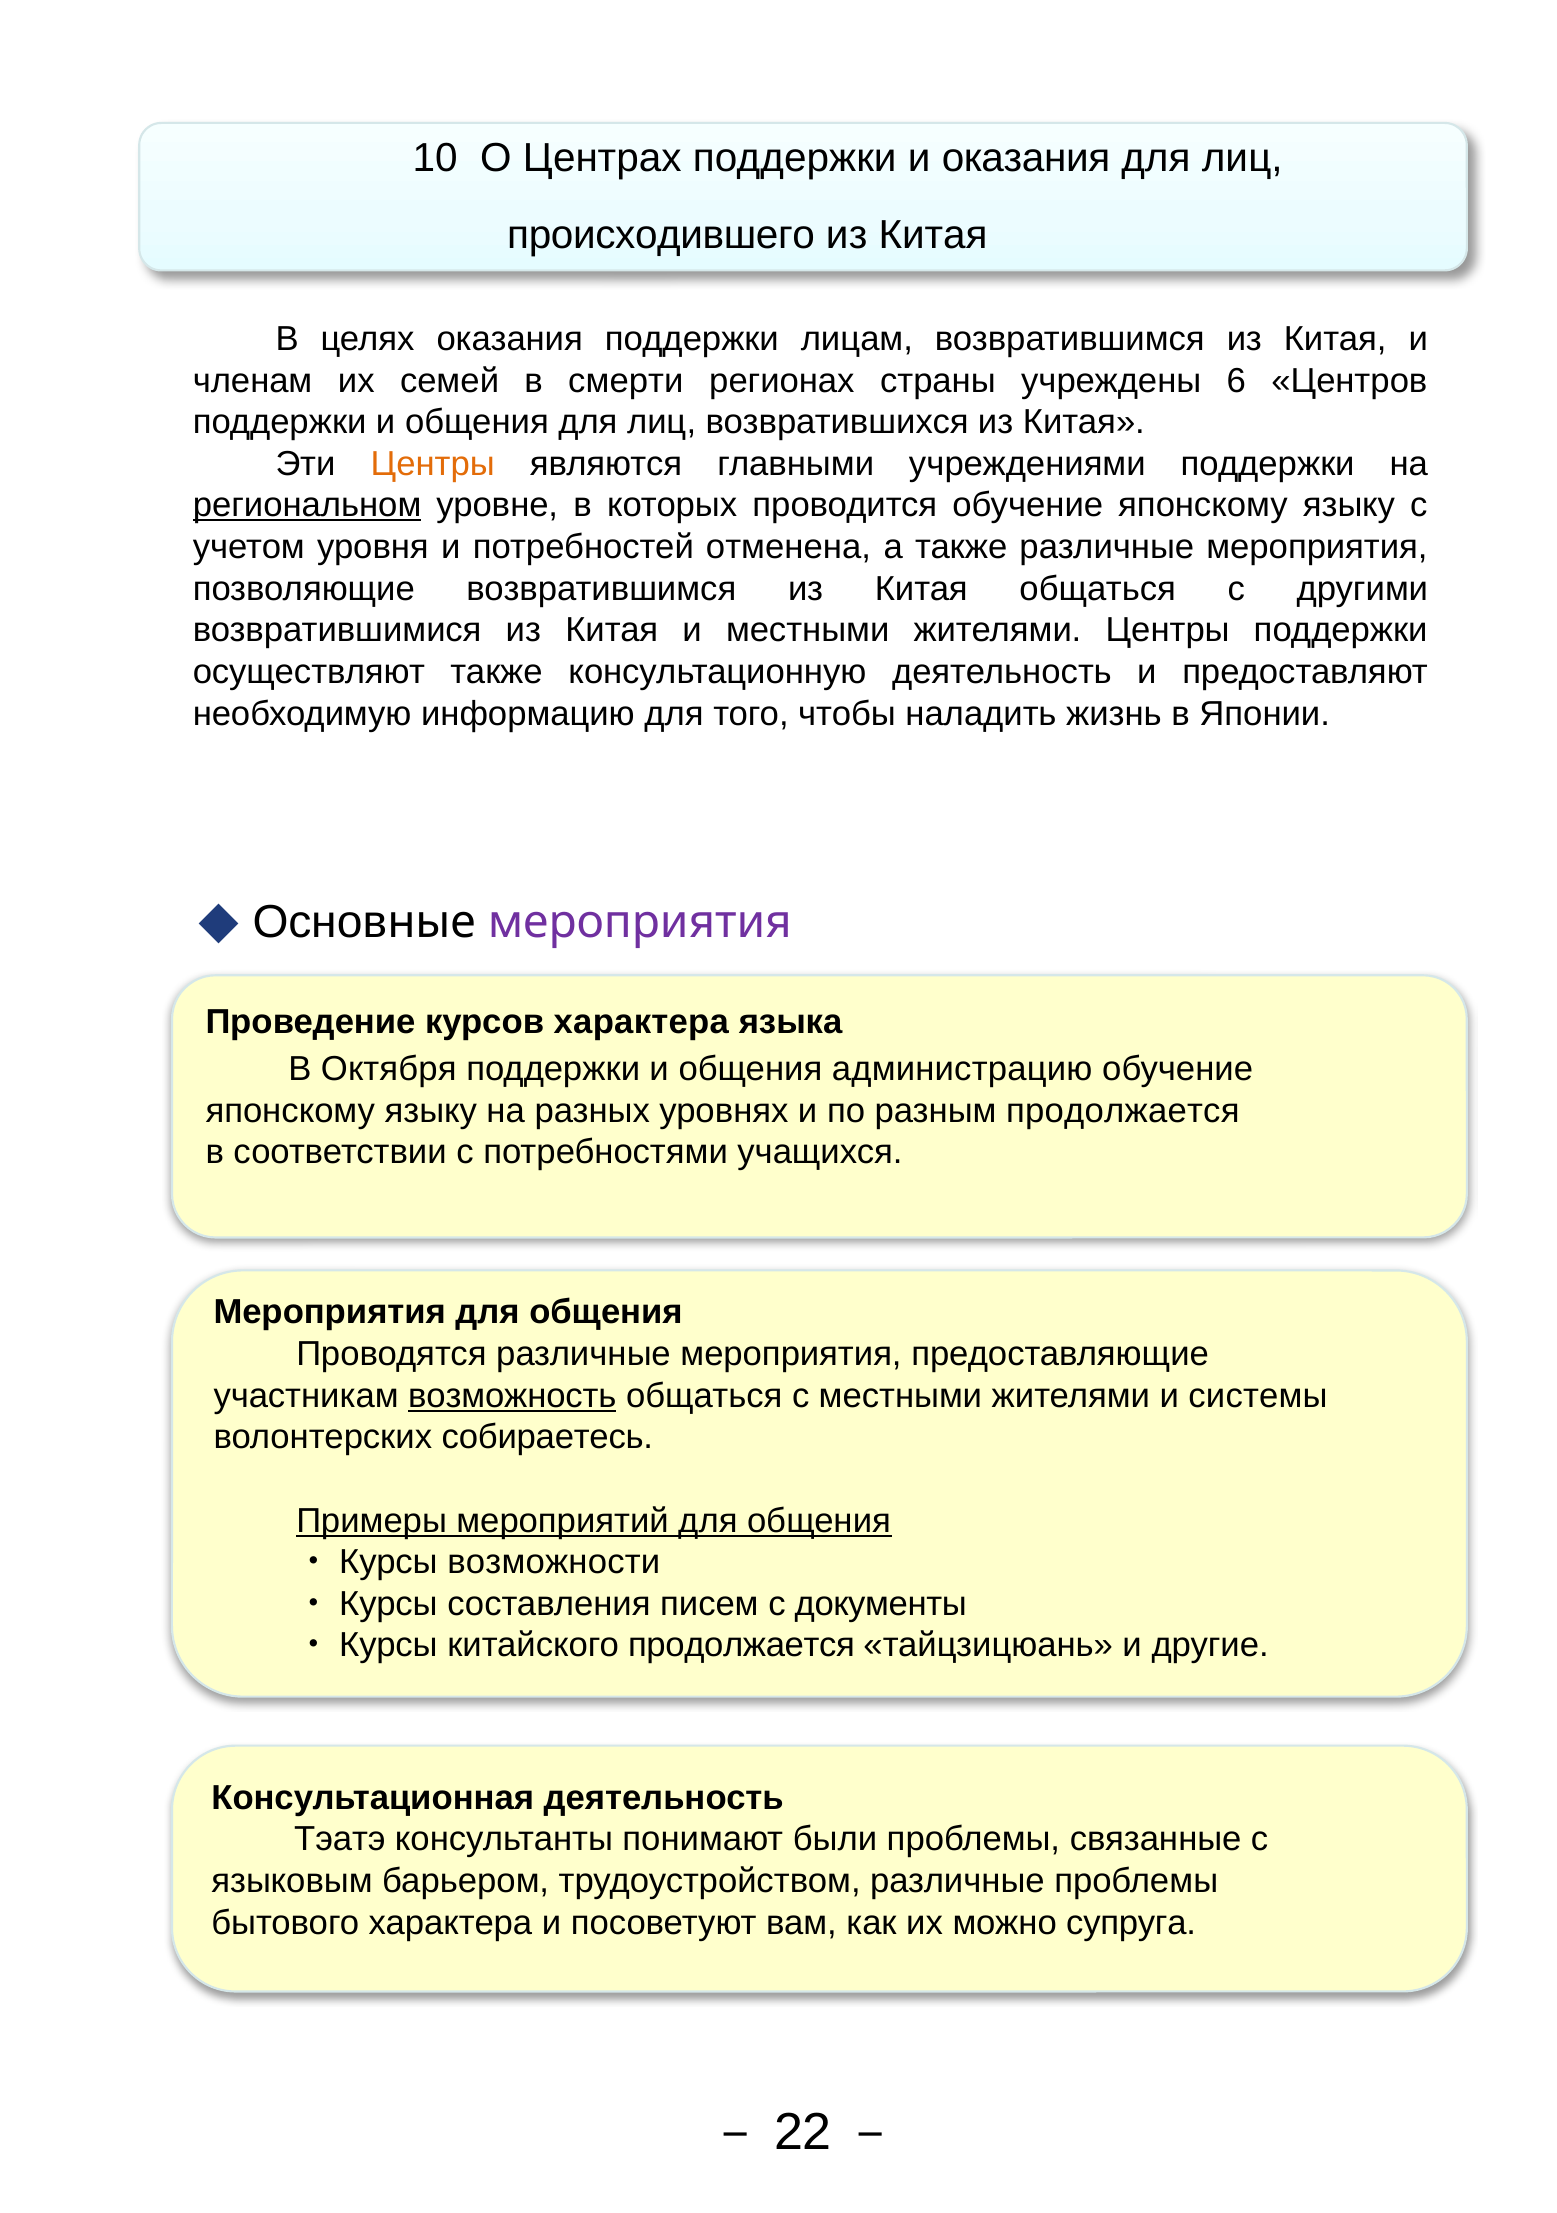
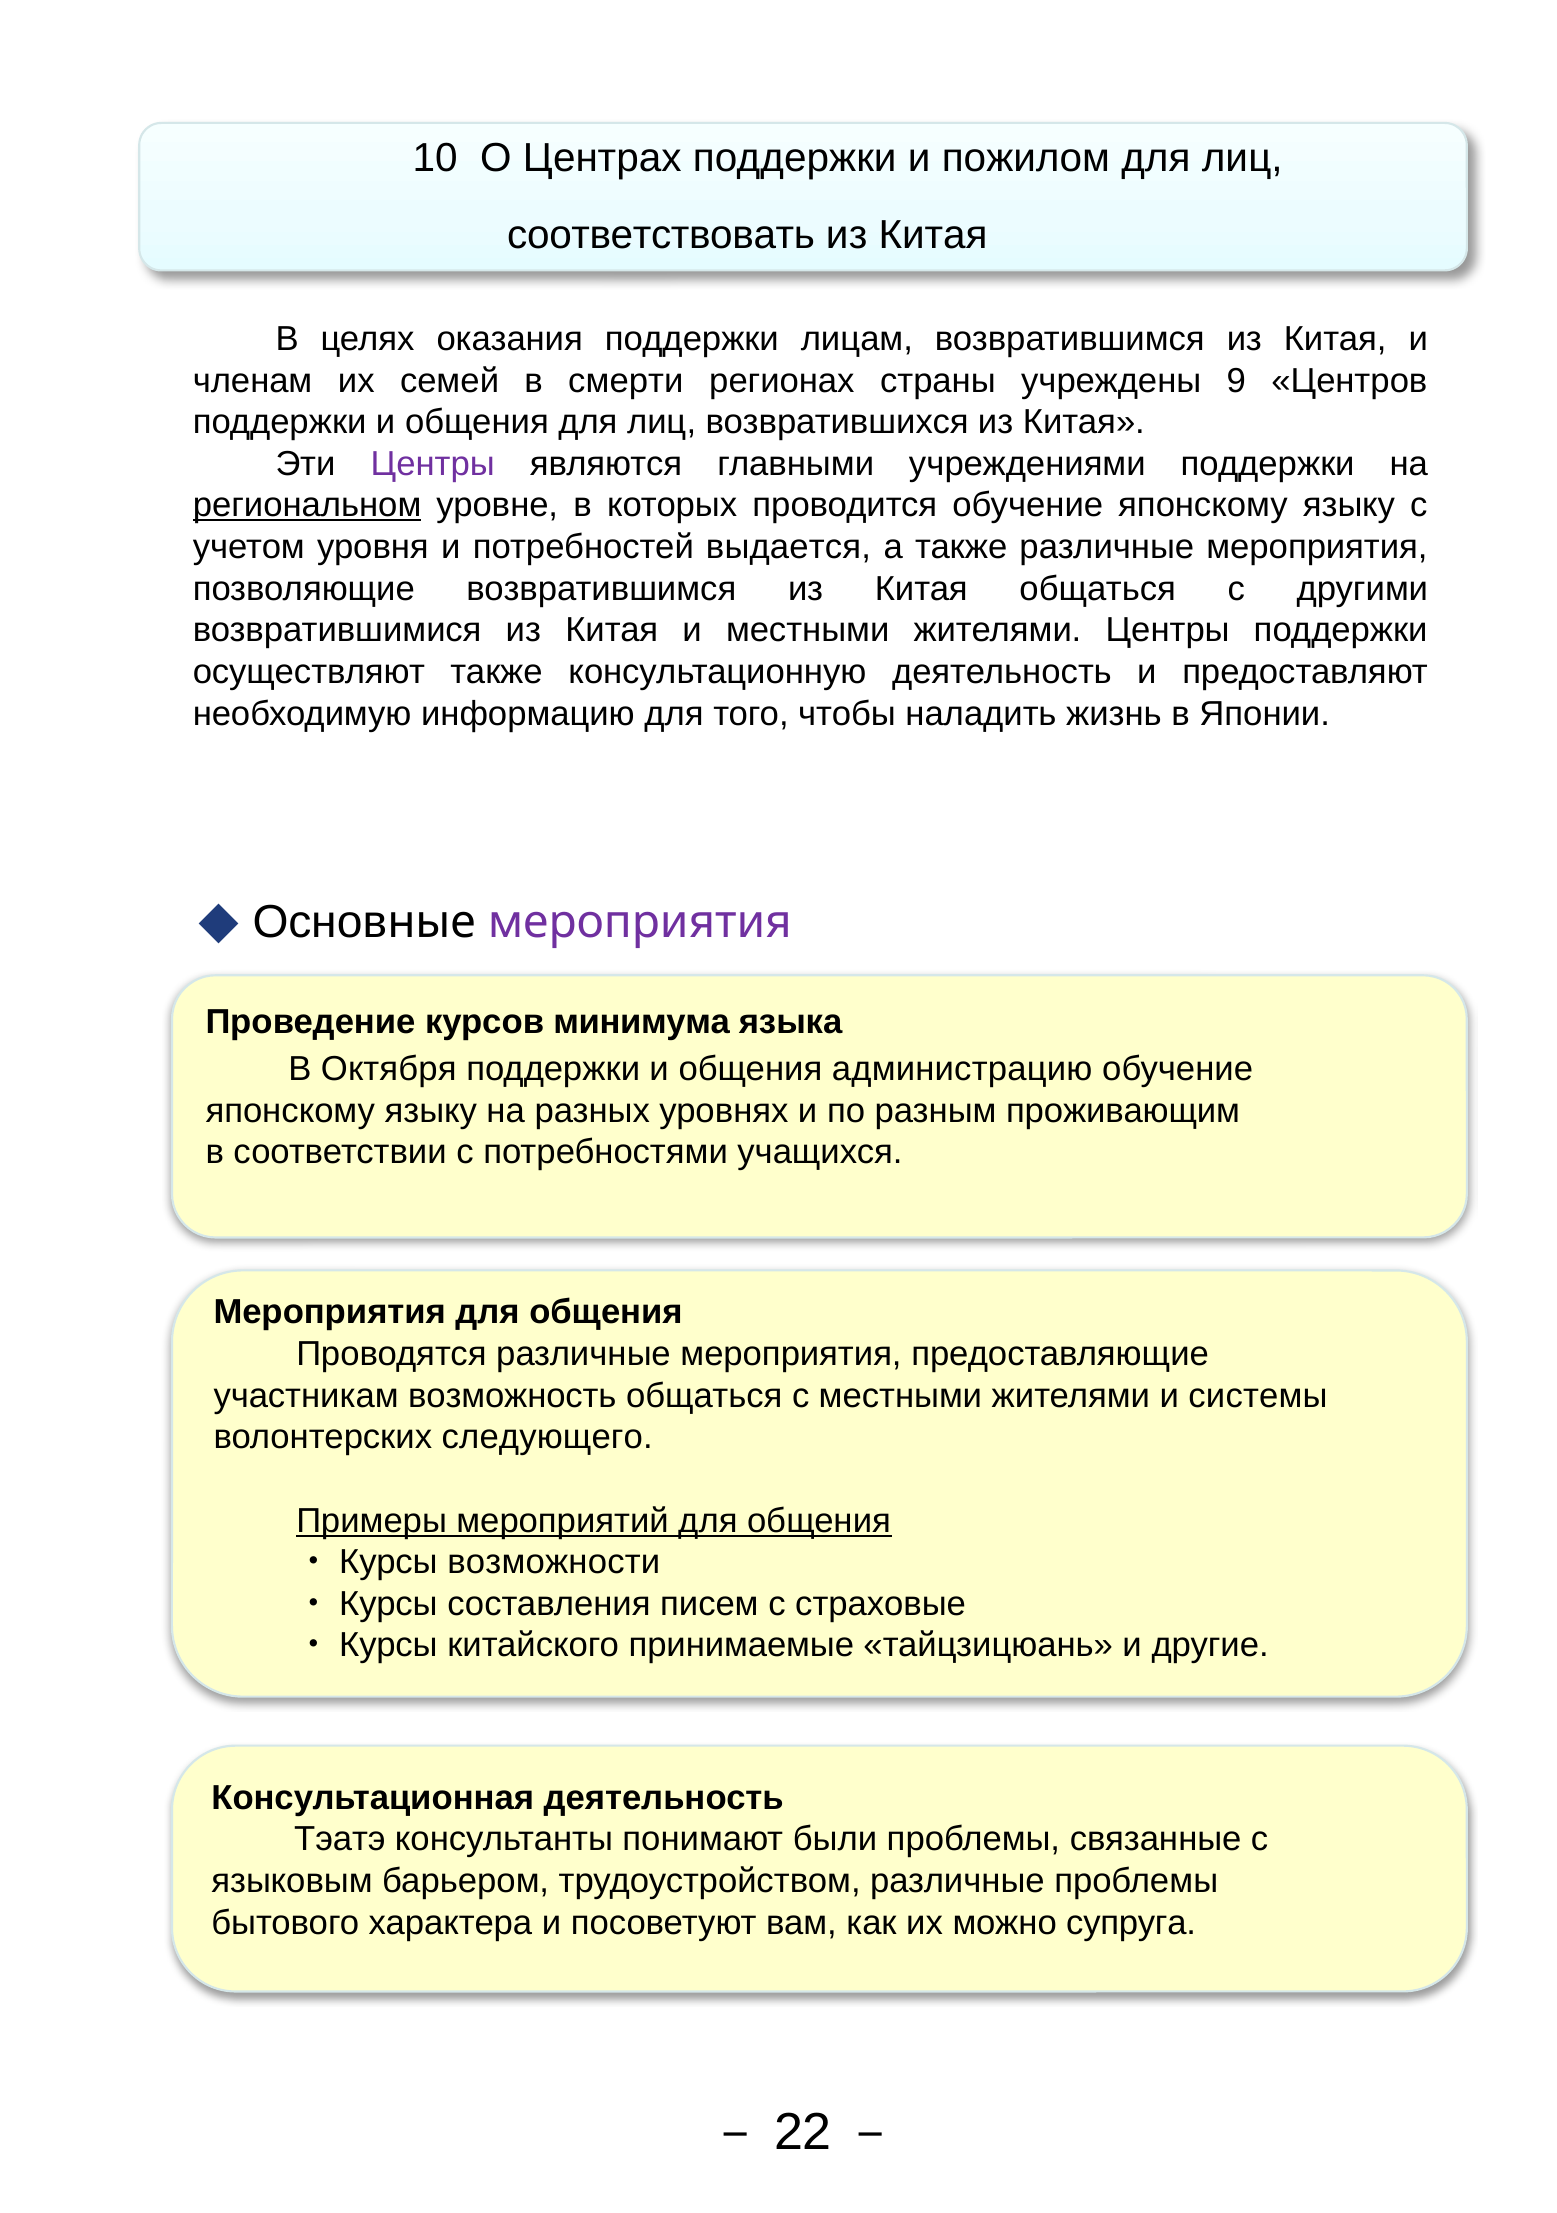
и оказания: оказания -> пожилом (1026, 158)
происходившего: происходившего -> соответствовать (661, 235)
6: 6 -> 9 (1236, 381)
Центры colour: orange -> purple (433, 464)
отменена: отменена -> выдается (788, 547)
курсов характера: характера -> минимума (642, 1022)
разным продолжается: продолжается -> проживающим (1123, 1111)
возможность underline: present -> none (512, 1396)
собираетесь: собираетесь -> следующего (547, 1437)
документы: документы -> страховые (881, 1604)
китайского продолжается: продолжается -> принимаемые (741, 1645)
